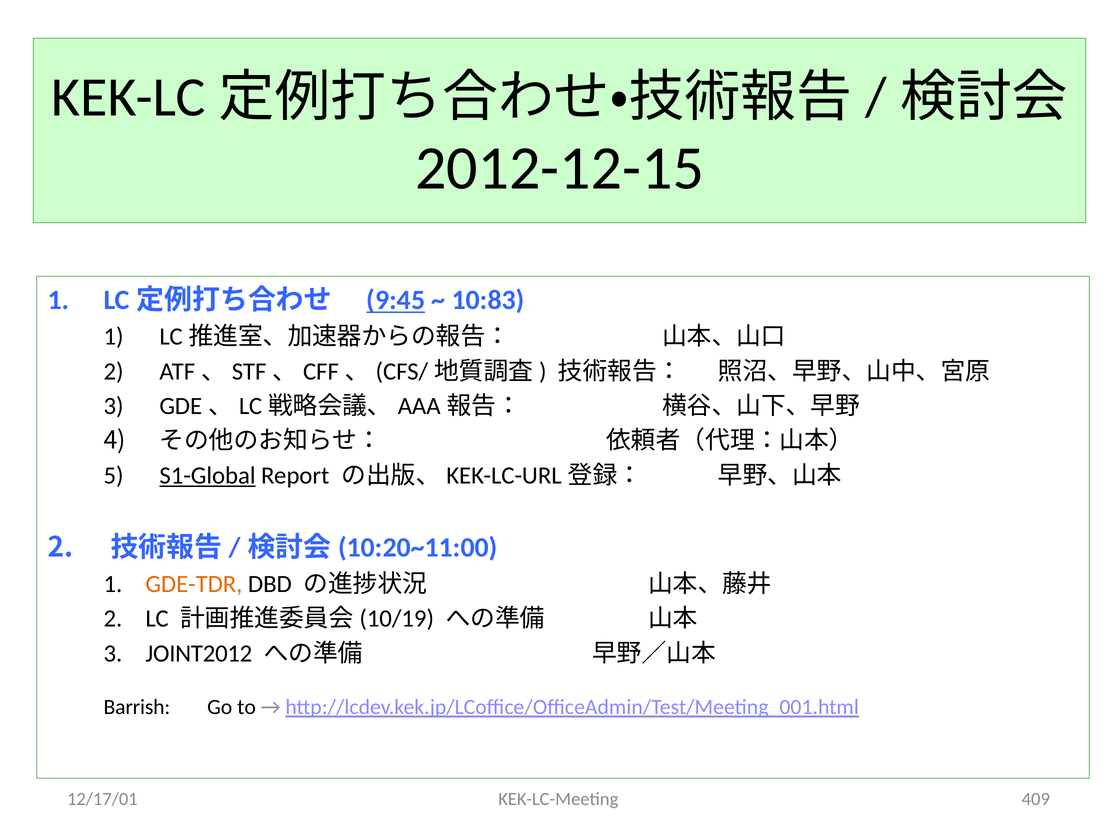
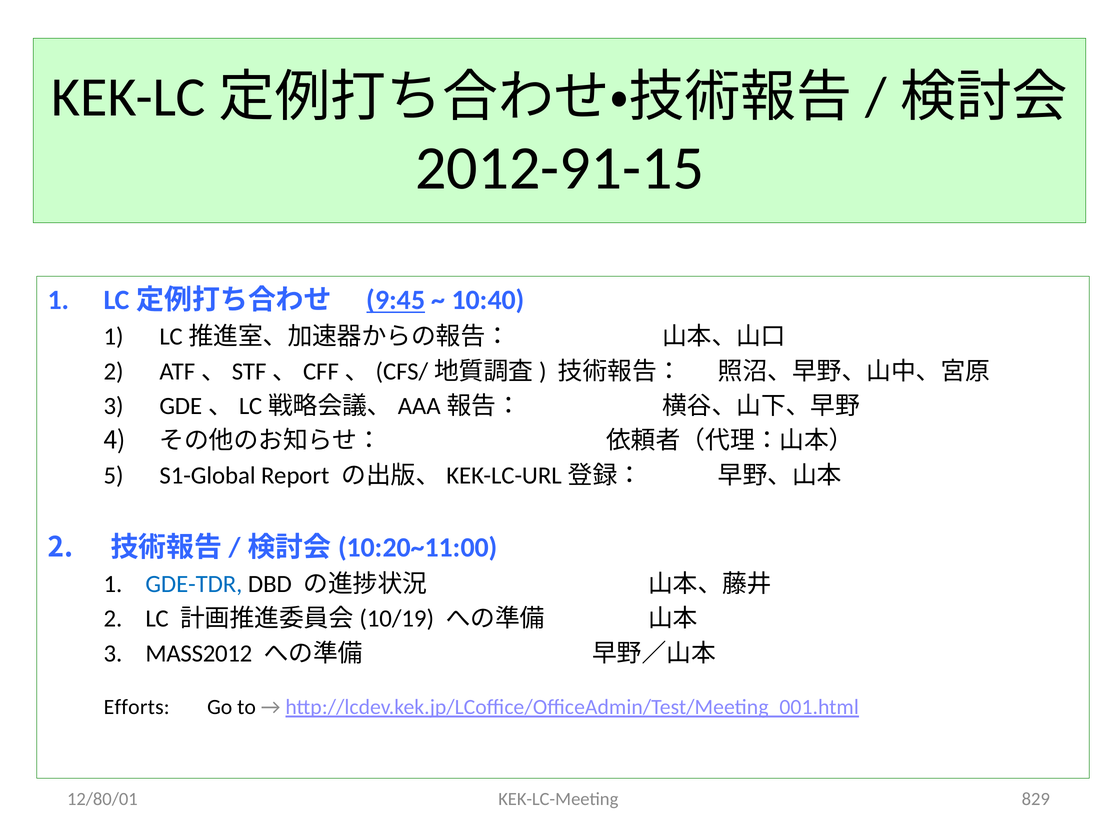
2012-12-15: 2012-12-15 -> 2012-91-15 (559, 168)
10:83: 10:83 -> 10:40 (488, 301)
S1-Global underline: present -> none (208, 476)
GDE-TDR colour: orange -> blue (194, 584)
JOINT2012: JOINT2012 -> MASS2012 (199, 654)
Barrish: Barrish -> Efforts (137, 708)
12/17/01: 12/17/01 -> 12/80/01 (102, 800)
409: 409 -> 829 (1036, 800)
